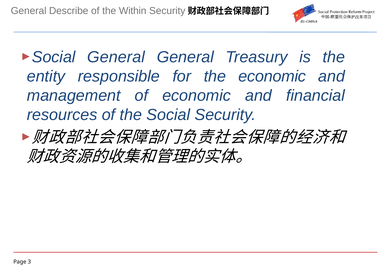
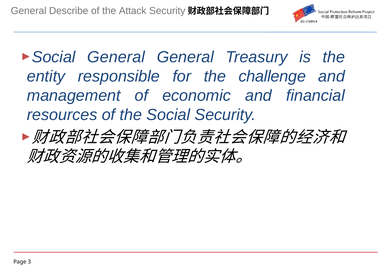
Within: Within -> Attack (133, 11)
the economic: economic -> challenge (272, 76)
